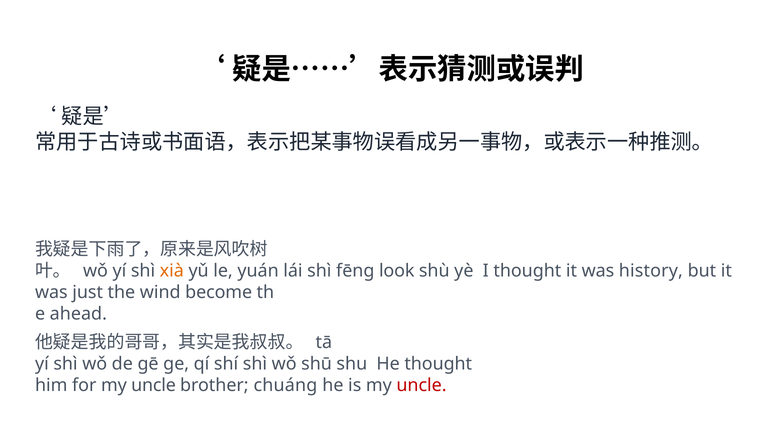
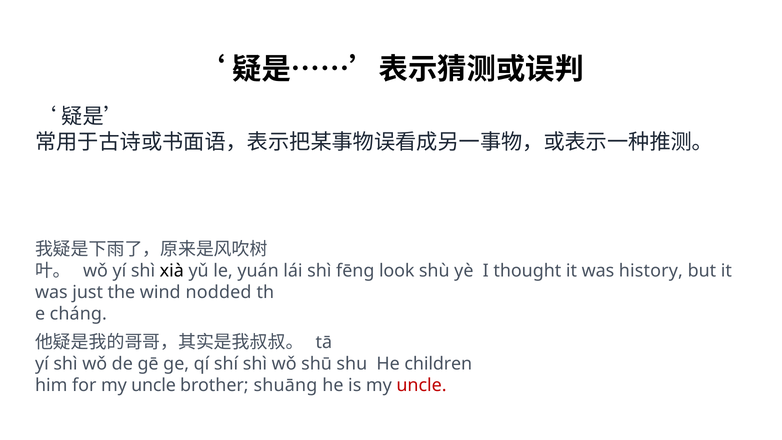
xià colour: orange -> black (172, 271)
become: become -> nodded (219, 292)
ahead: ahead -> cháng (78, 314)
He thought: thought -> children (438, 363)
chuáng: chuáng -> shuāng (285, 385)
